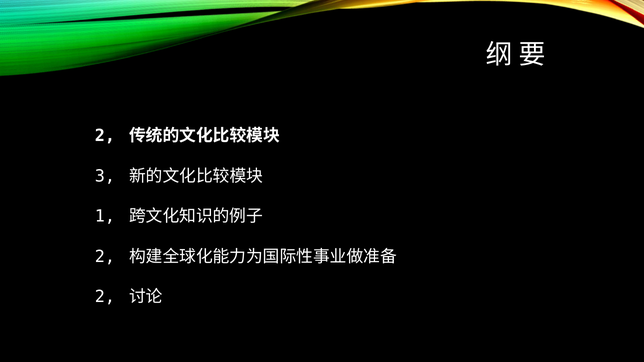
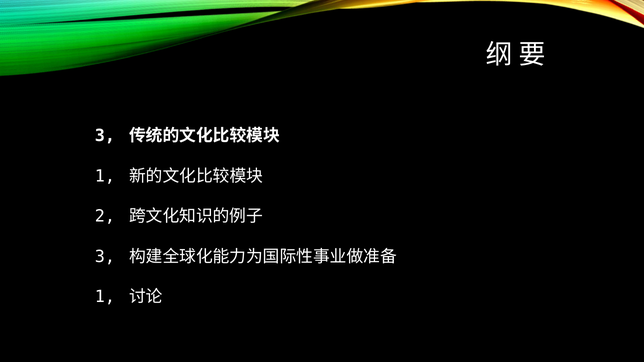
2: 2 -> 3 (105, 136)
3: 3 -> 1 (105, 176)
1: 1 -> 2 (105, 217)
2: 2 -> 3 (105, 257)
2: 2 -> 1 (105, 297)
